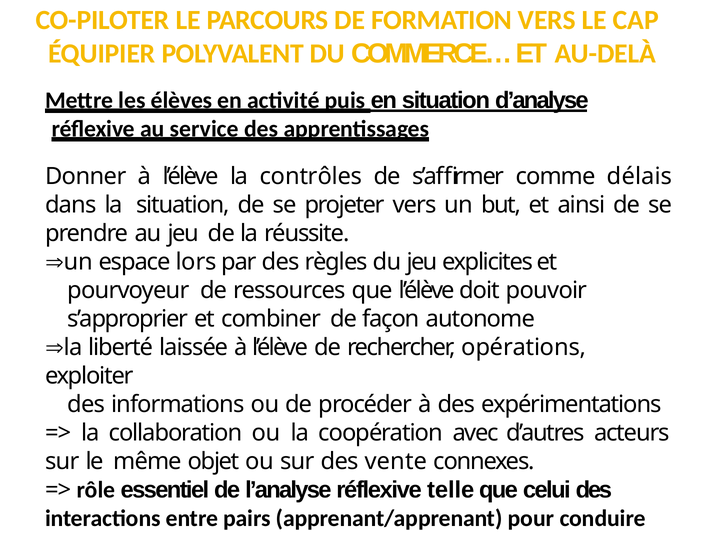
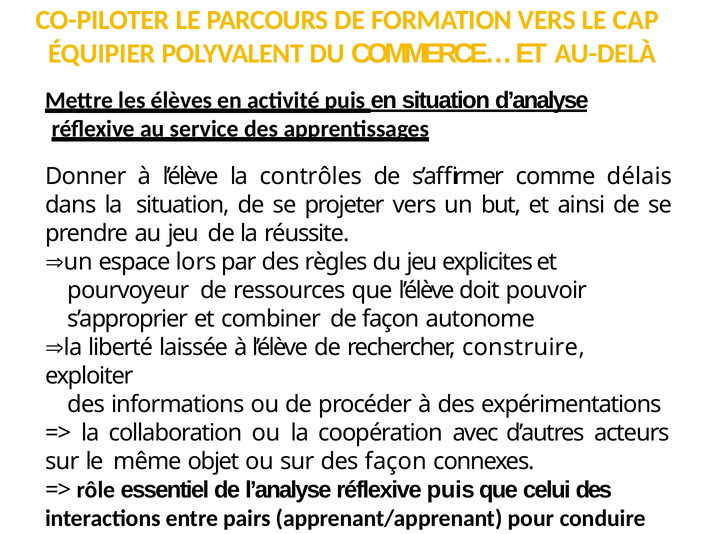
rechercher opérations: opérations -> construire (524, 347)
des vente: vente -> façon (396, 461)
réflexive telle: telle -> puis (451, 490)
